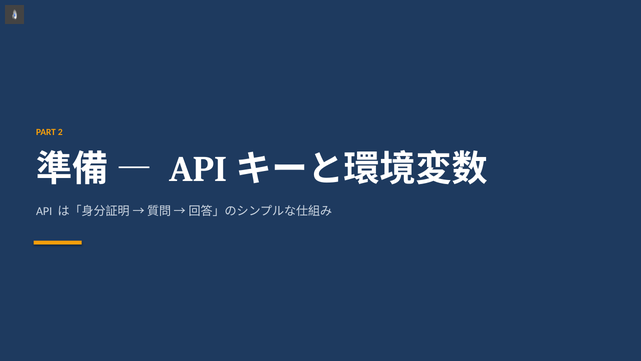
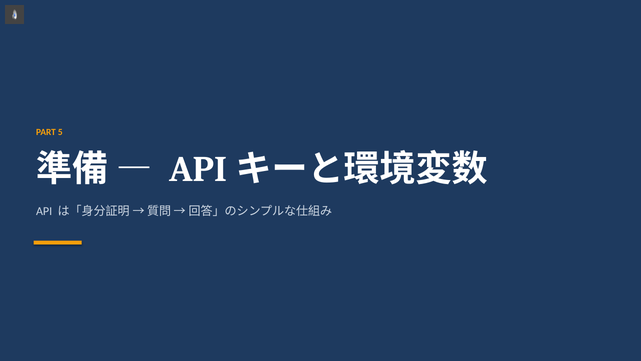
2: 2 -> 5 (60, 132)
